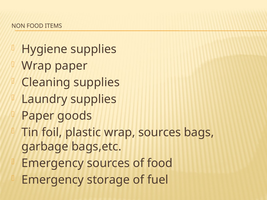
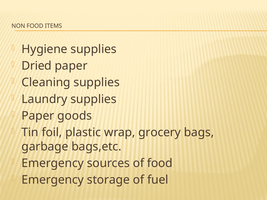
Wrap: Wrap -> Dried (37, 66)
wrap sources: sources -> grocery (160, 132)
